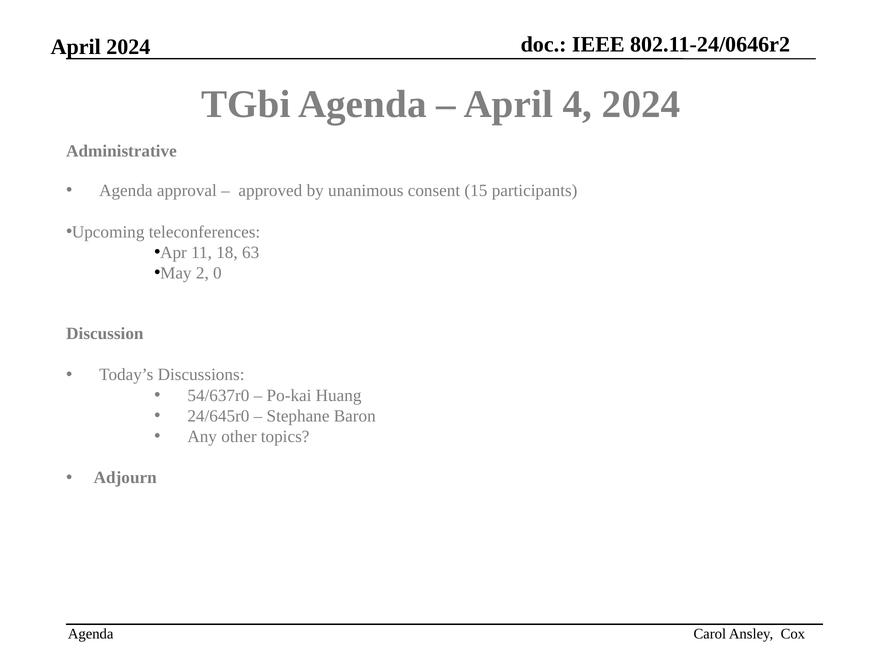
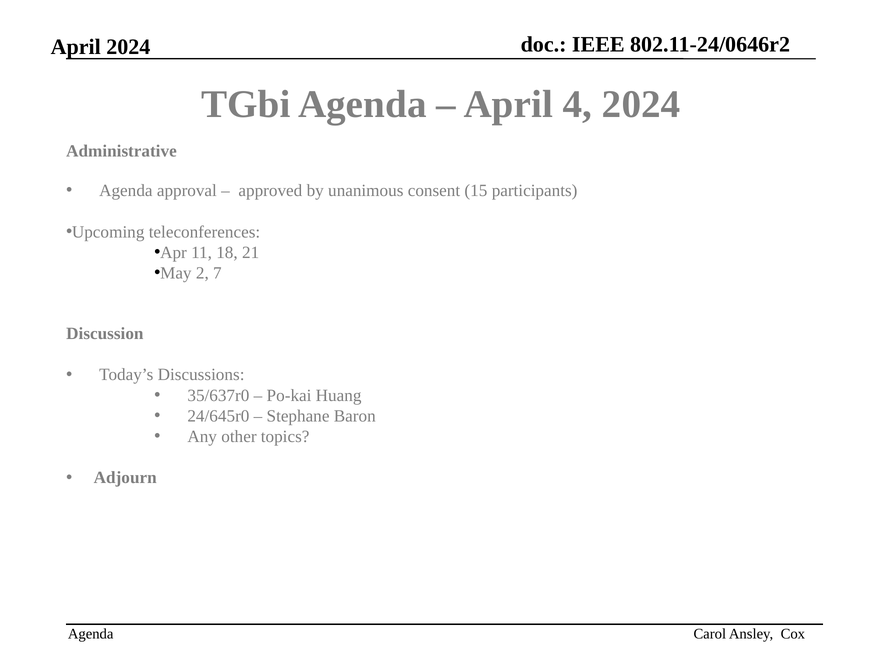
63: 63 -> 21 (251, 253)
0: 0 -> 7 (217, 273)
54/637r0: 54/637r0 -> 35/637r0 (218, 396)
